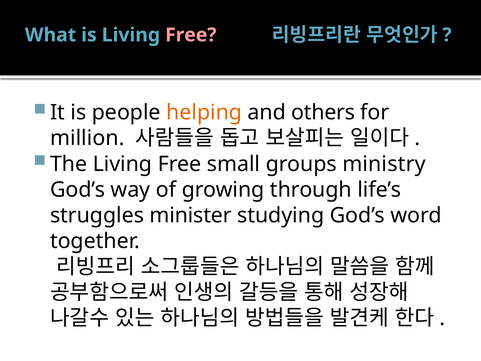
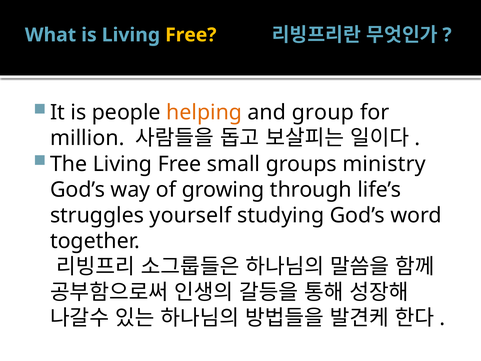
Free colour: pink -> yellow (191, 35)
others: others -> group (323, 113)
minister: minister -> yourself (191, 215)
